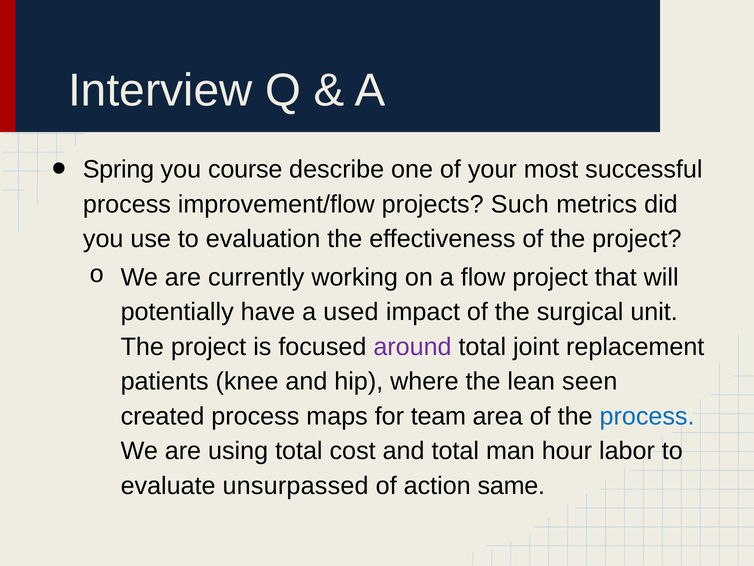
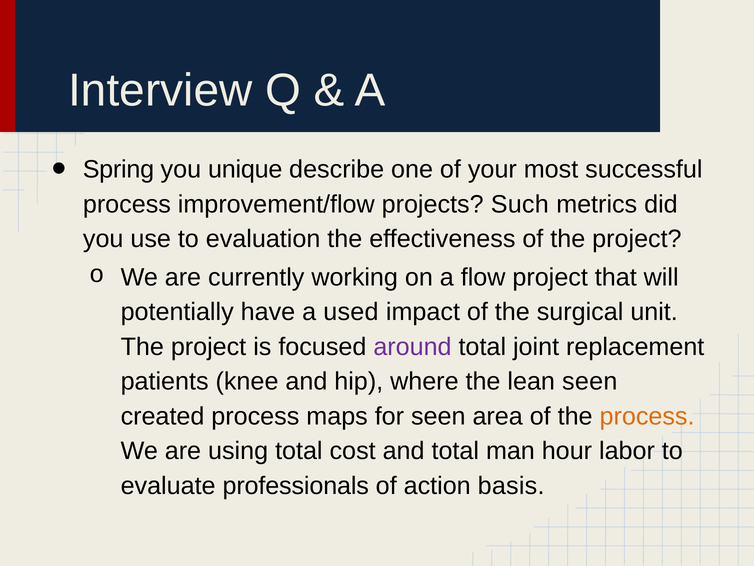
course: course -> unique (245, 169)
for team: team -> seen (438, 416)
process colour: blue -> orange (647, 416)
unsurpassed: unsurpassed -> professionals (296, 485)
same: same -> basis (511, 485)
